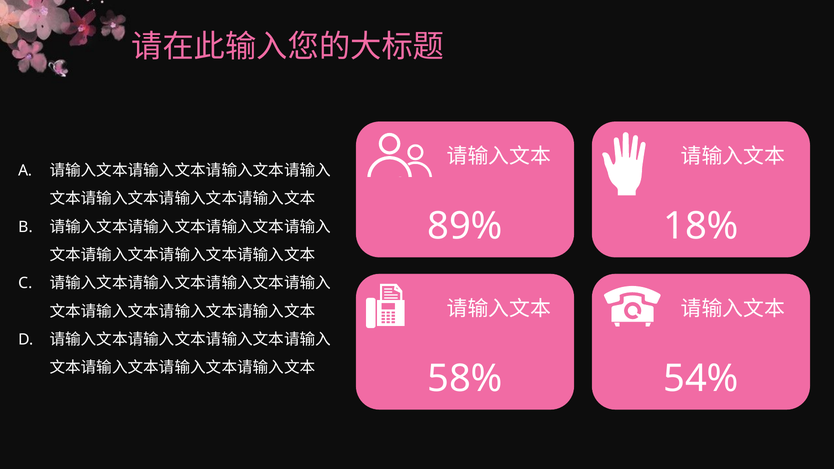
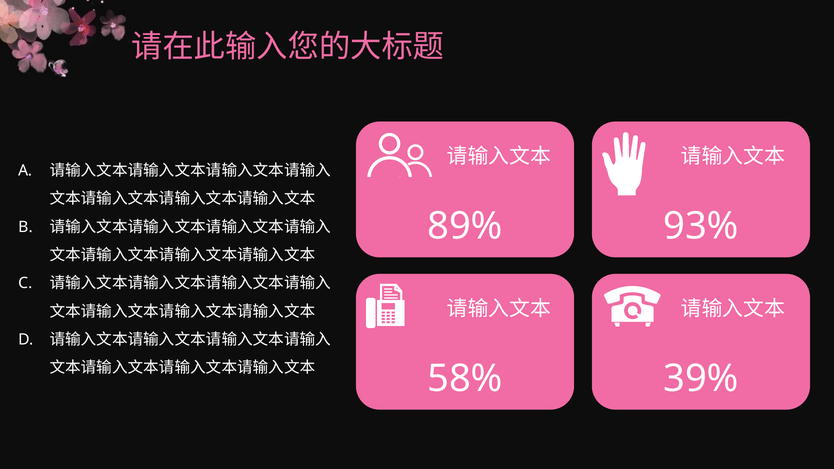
18%: 18% -> 93% (701, 226)
54%: 54% -> 39% (701, 379)
